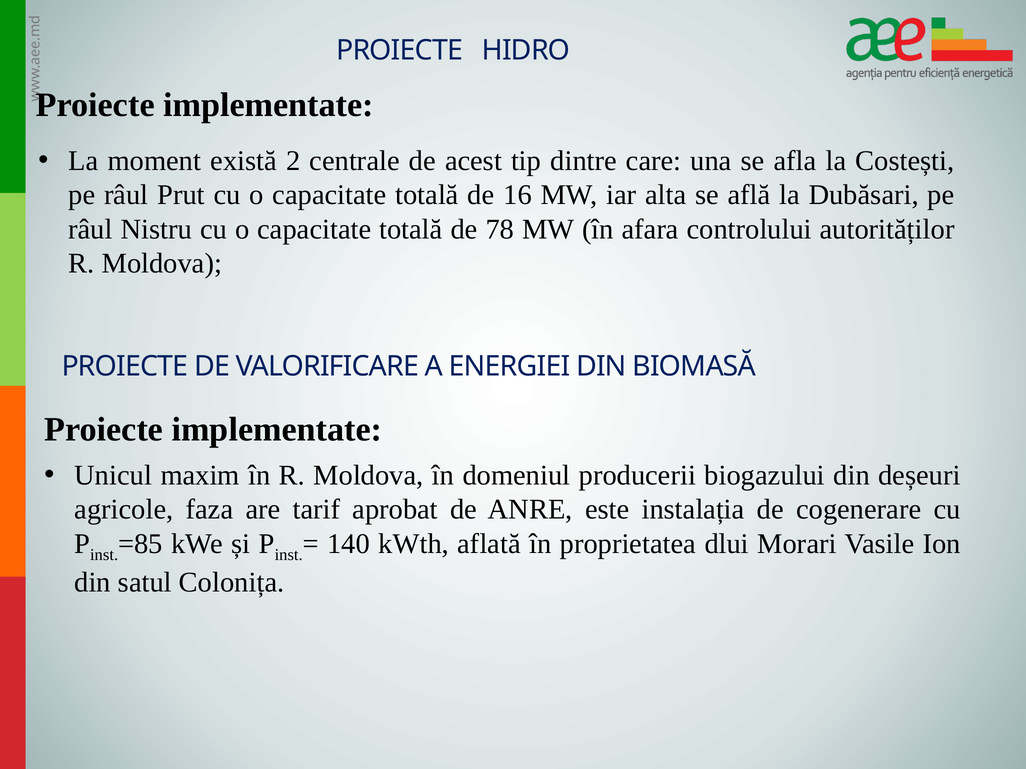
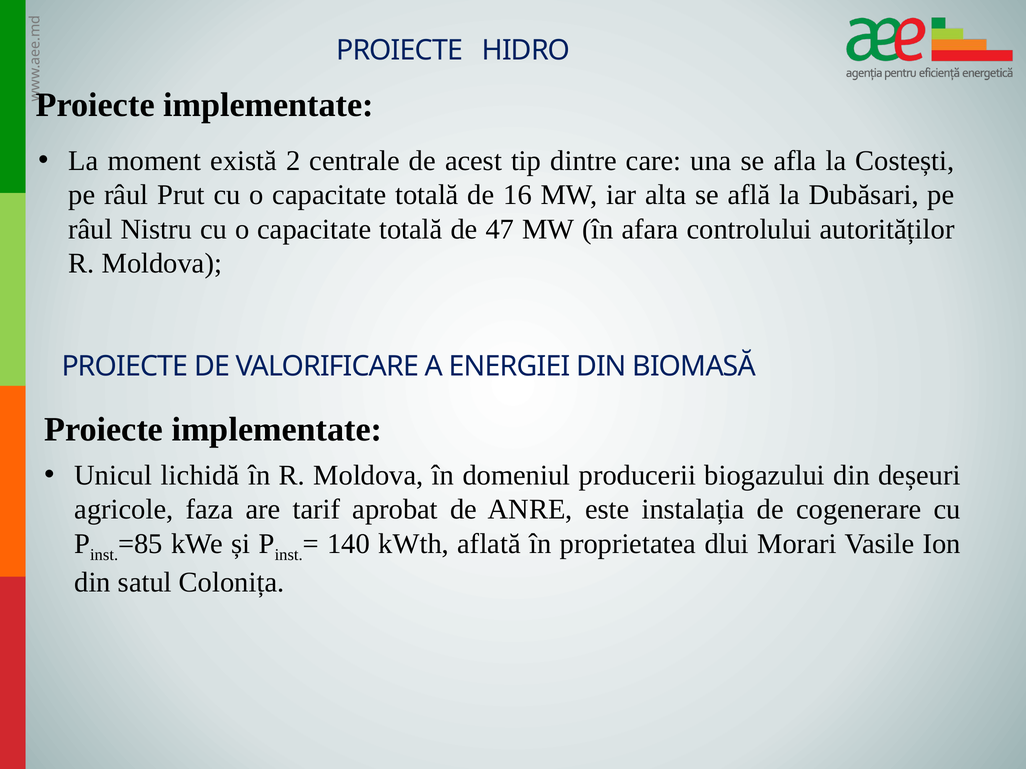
78: 78 -> 47 (500, 229)
maxim: maxim -> lichidă (200, 476)
